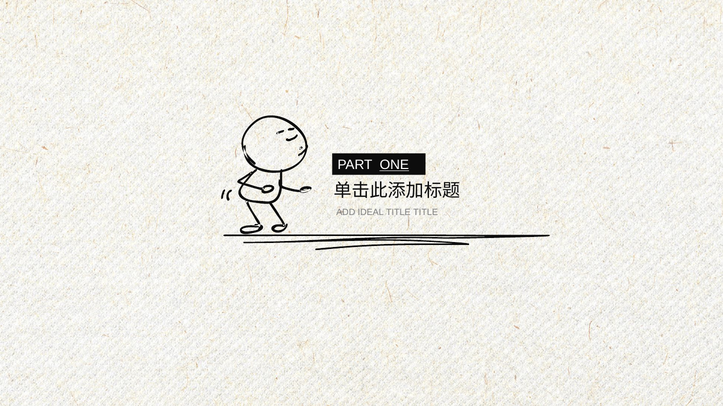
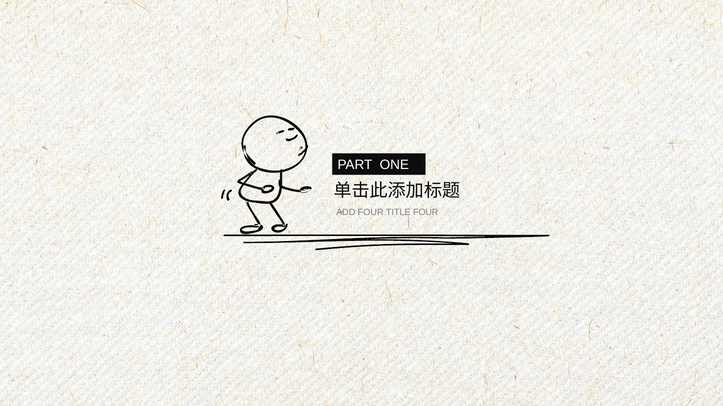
ONE underline: present -> none (394, 165)
ADD IDEAL: IDEAL -> FOUR (371, 213)
TITLE TITLE: TITLE -> FOUR (426, 213)
